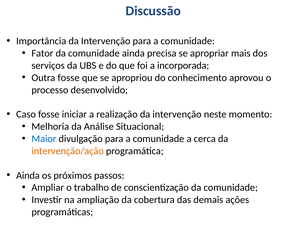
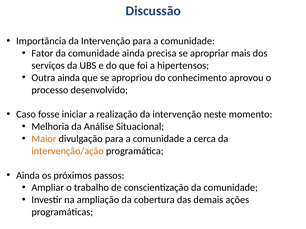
incorporada: incorporada -> hipertensos (183, 66)
Outra fosse: fosse -> ainda (69, 78)
Maior colour: blue -> orange (44, 139)
